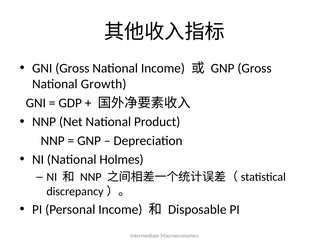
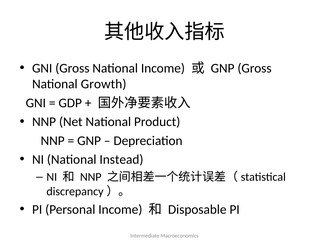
Holmes: Holmes -> Instead (121, 159)
